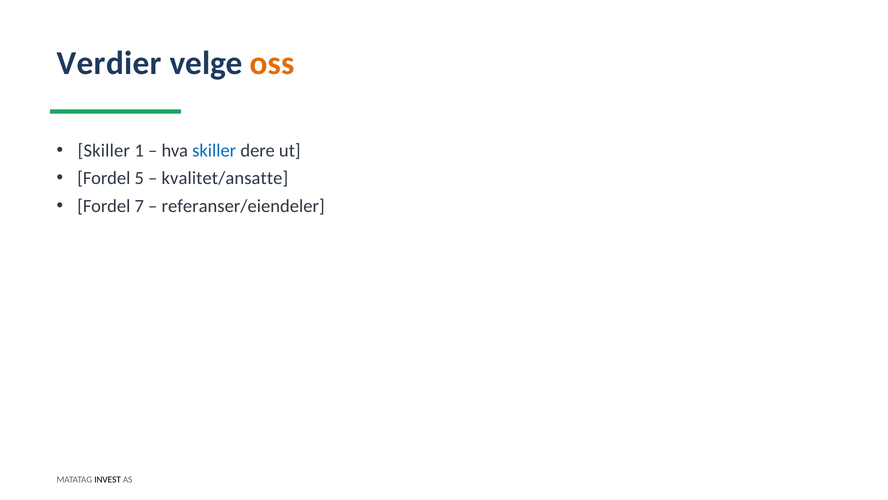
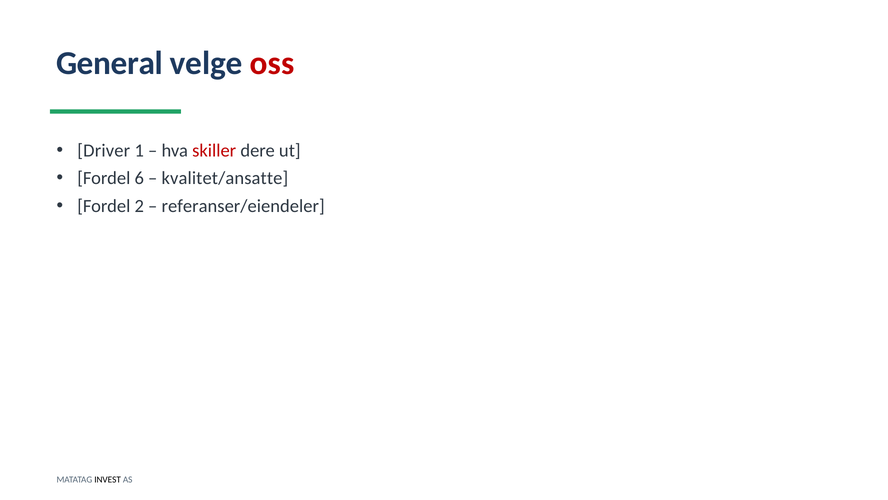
Verdier: Verdier -> General (110, 63)
oss colour: orange -> red (272, 63)
Skiller: Skiller -> Driver (104, 150)
skiller colour: blue -> red (214, 150)
5: 5 -> 6 (139, 178)
7: 7 -> 2 (139, 206)
